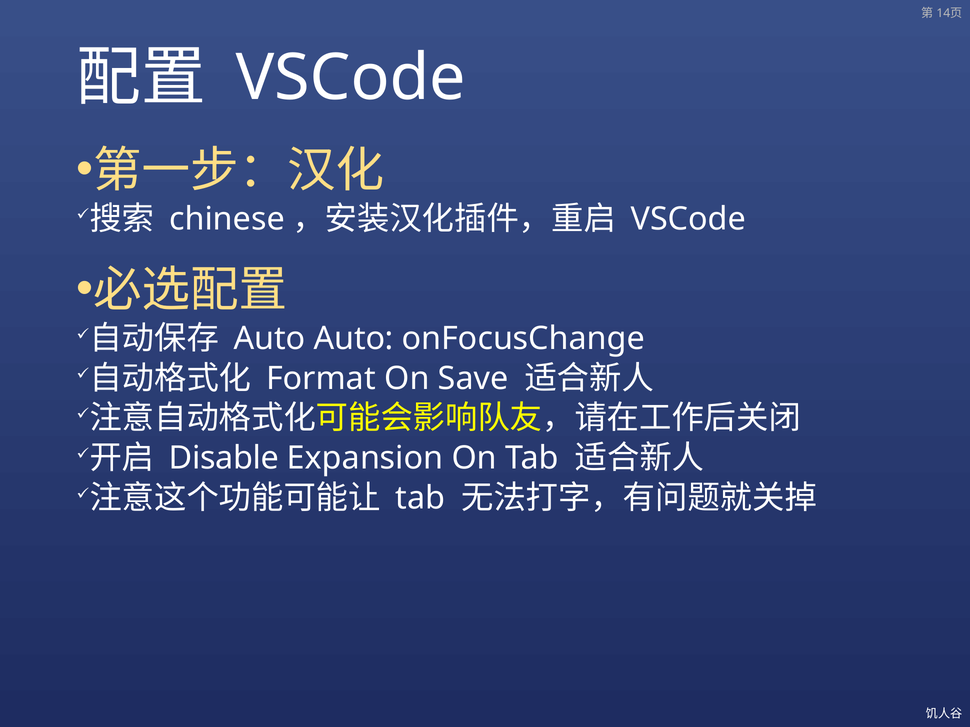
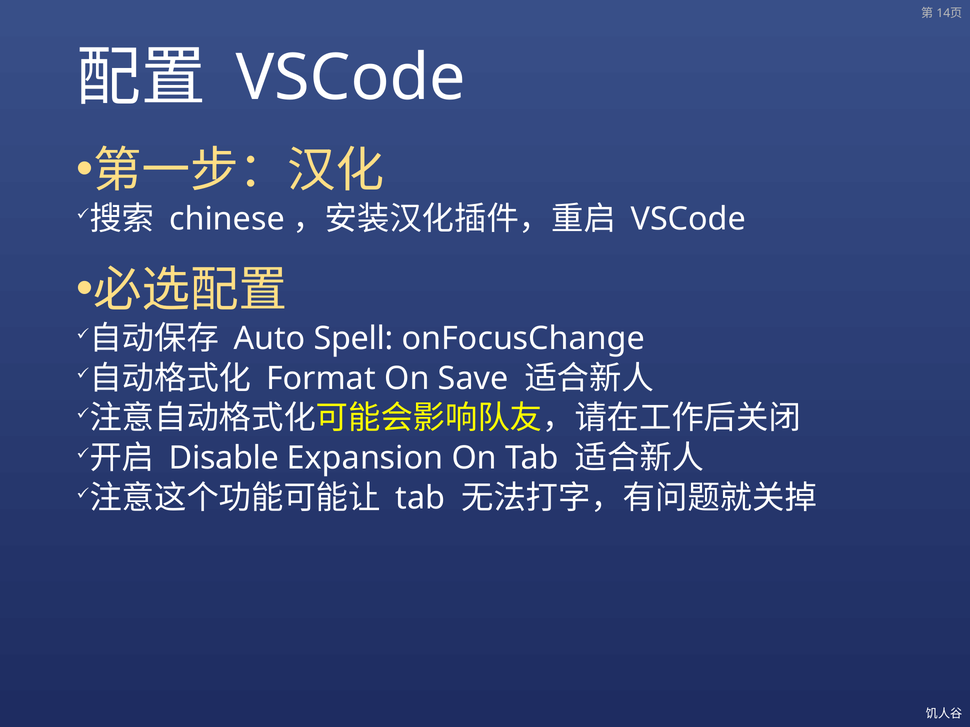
Auto Auto: Auto -> Spell (354, 339)
